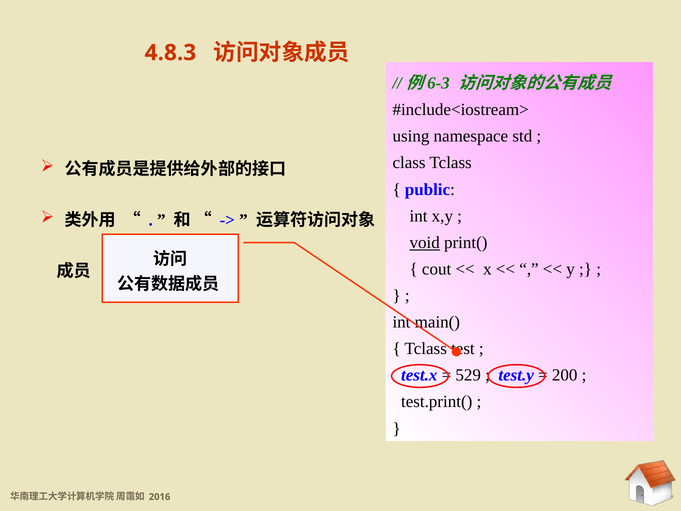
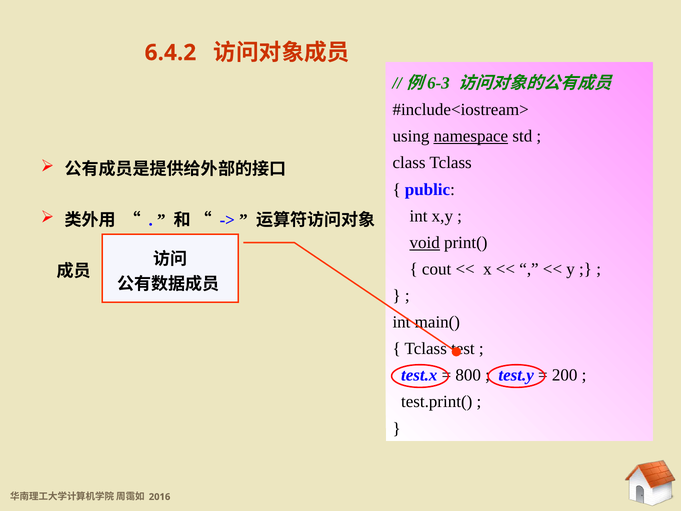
4.8.3: 4.8.3 -> 6.4.2 (170, 53)
namespace underline: none -> present (471, 136)
529: 529 -> 800 (468, 375)
